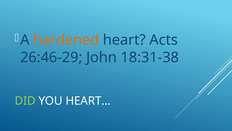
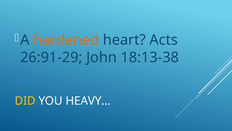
26:46-29: 26:46-29 -> 26:91-29 (51, 57)
18:31-38: 18:31-38 -> 18:13-38 (150, 57)
DID colour: light green -> yellow (25, 101)
HEART…: HEART… -> HEAVY… (88, 101)
